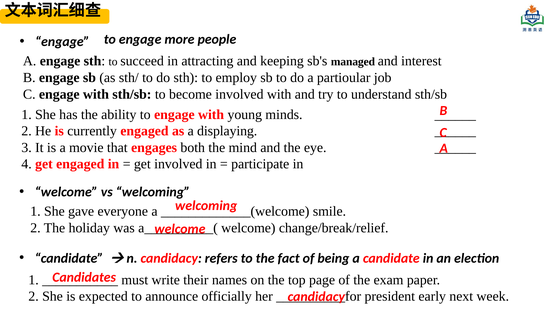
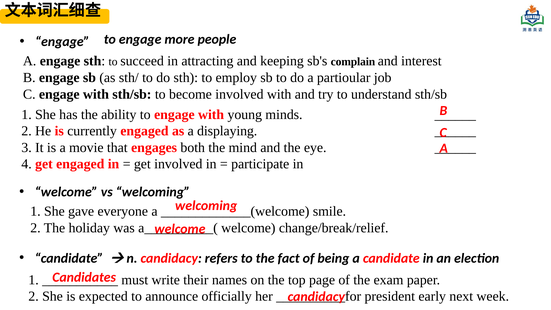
managed: managed -> complain (353, 62)
